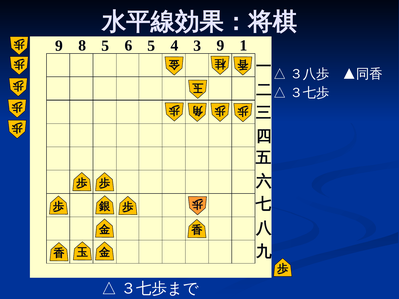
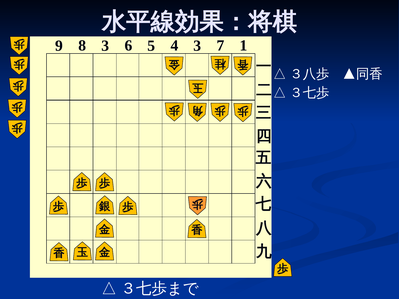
8 5: 5 -> 3 (105, 46)
3 9: 9 -> 7 (220, 46)
